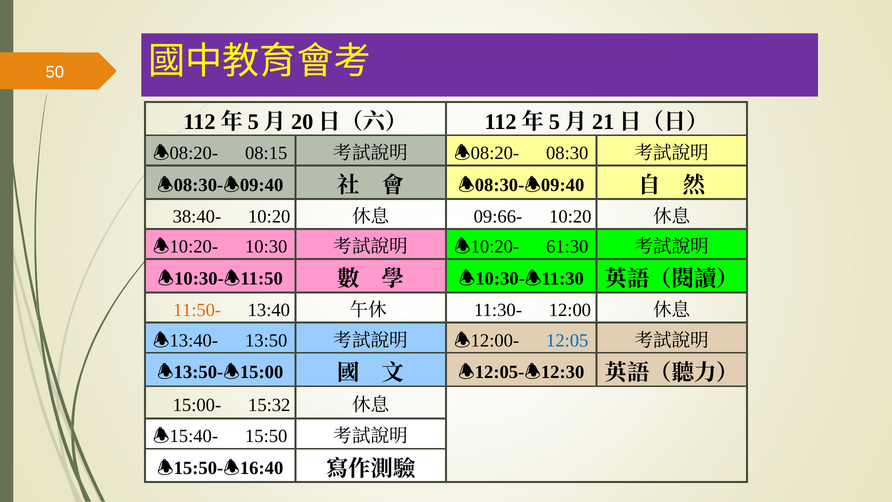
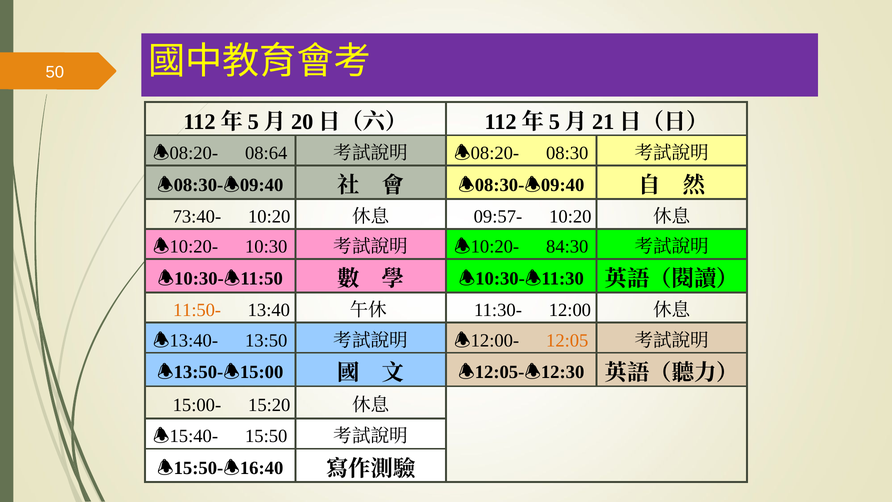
08:15: 08:15 -> 08:64 (266, 153)
38:40-: 38:40- -> 73:40- (197, 217)
09:66-: 09:66- -> 09:57- (498, 217)
61:30: 61:30 -> 84:30 (567, 247)
12:05 colour: blue -> orange (567, 340)
15:32: 15:32 -> 15:20 (269, 405)
